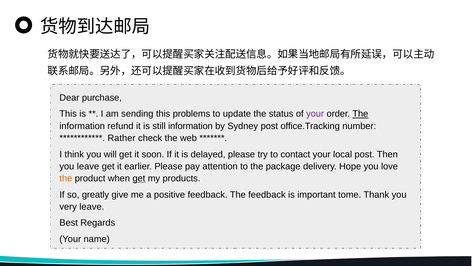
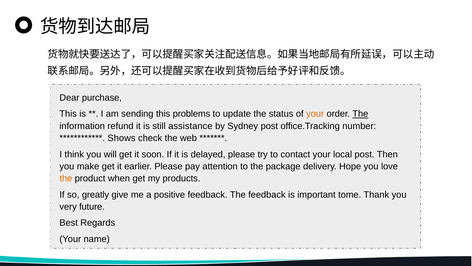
your colour: purple -> orange (315, 114)
still information: information -> assistance (190, 126)
Rather: Rather -> Shows (122, 138)
you leave: leave -> make (88, 166)
get underline: present -> none (139, 178)
very leave: leave -> future (92, 206)
